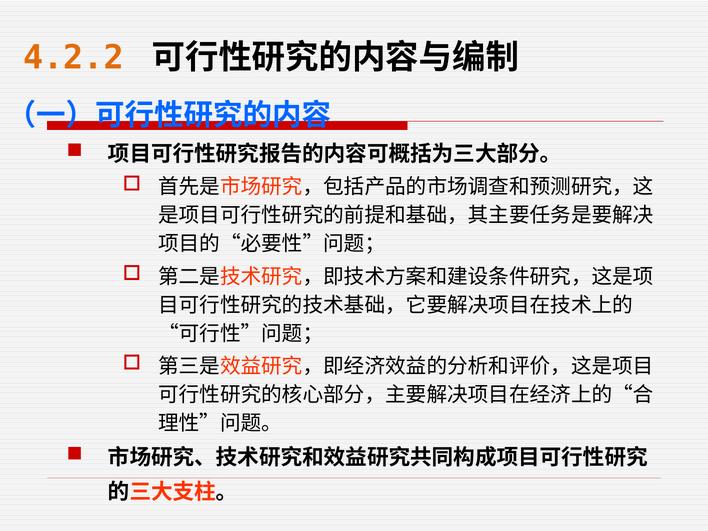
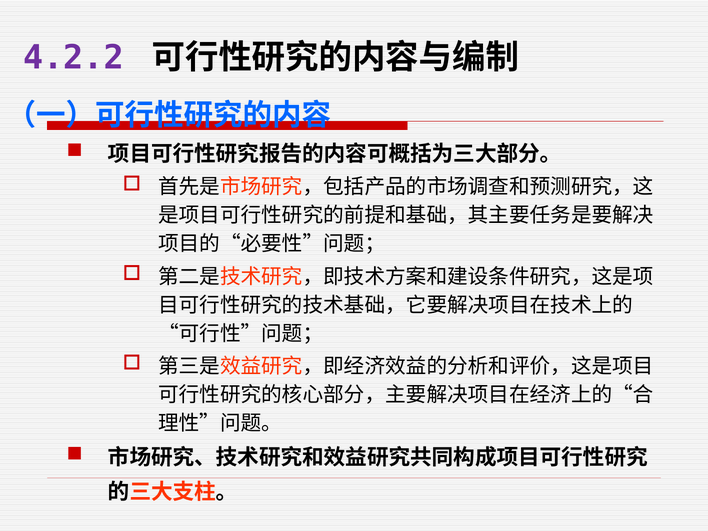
4.2.2 colour: orange -> purple (73, 58)
